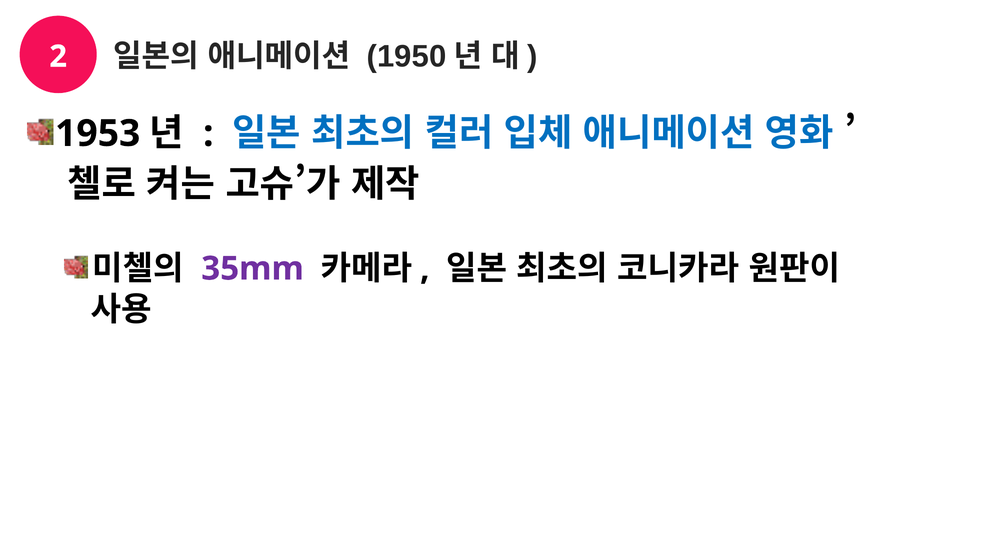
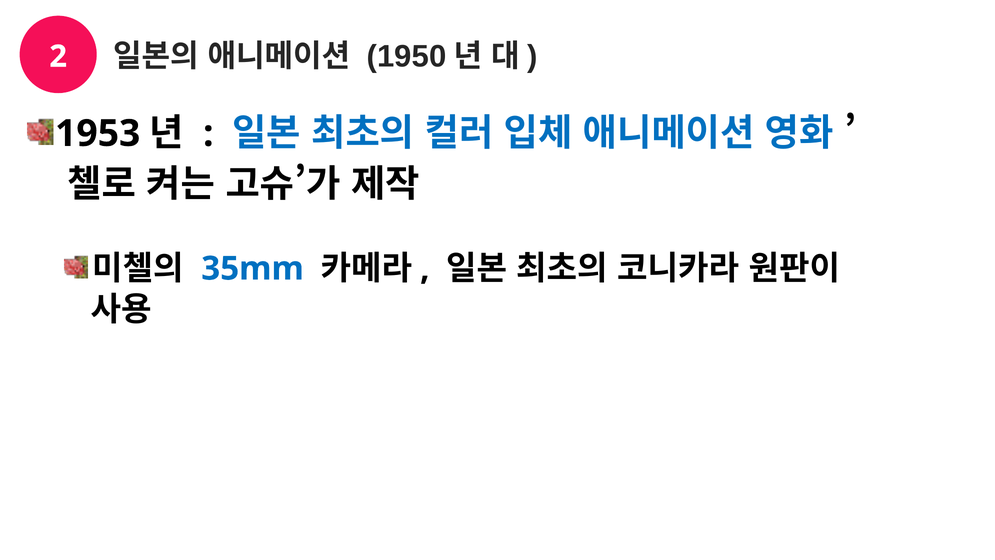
35mm colour: purple -> blue (253, 268)
